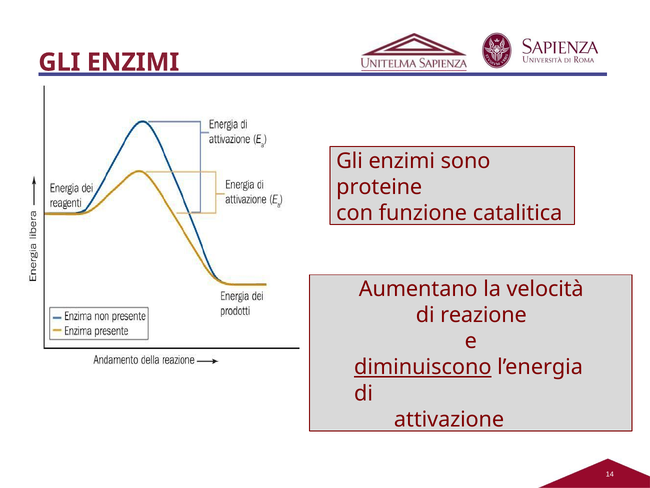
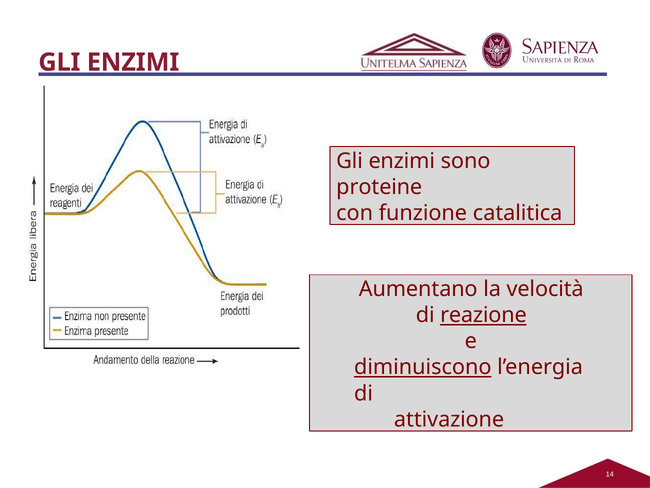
reazione underline: none -> present (483, 315)
